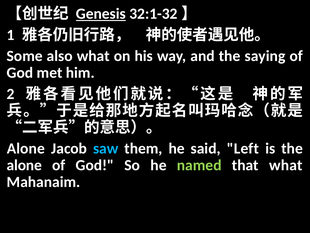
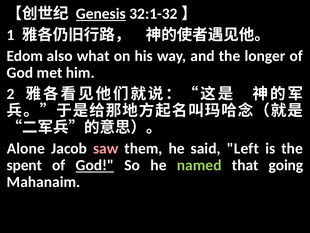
Some: Some -> Edom (25, 56)
saying: saying -> longer (265, 56)
saw colour: light blue -> pink (106, 148)
alone: alone -> spent (24, 165)
God underline: none -> present (95, 165)
that what: what -> going (286, 165)
